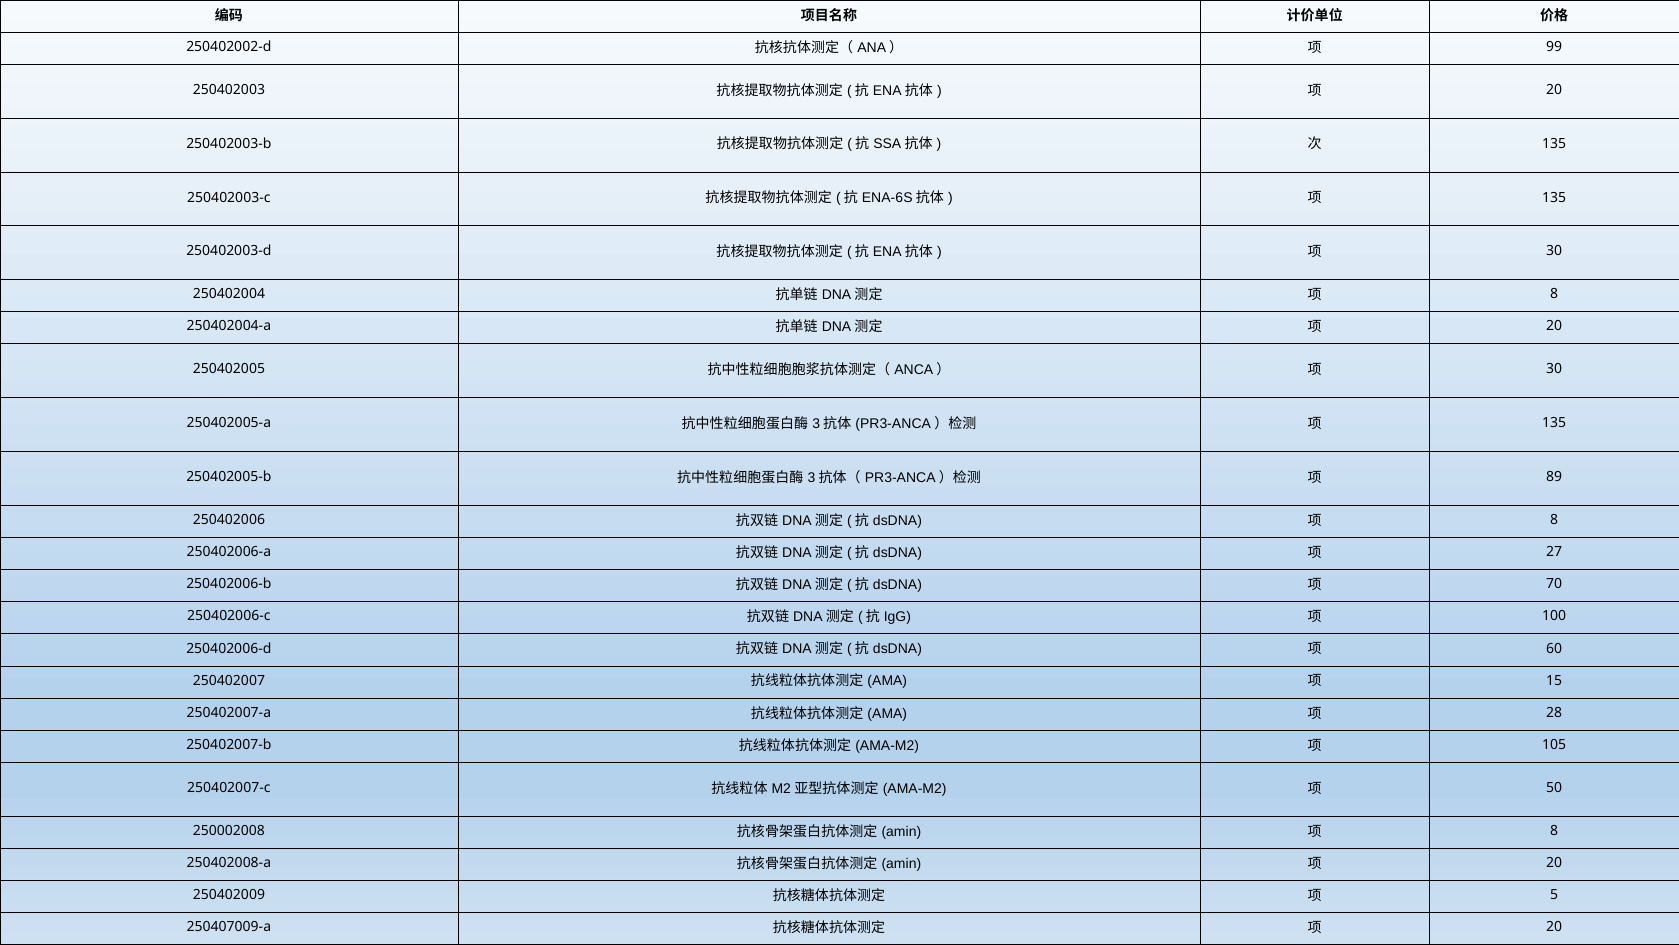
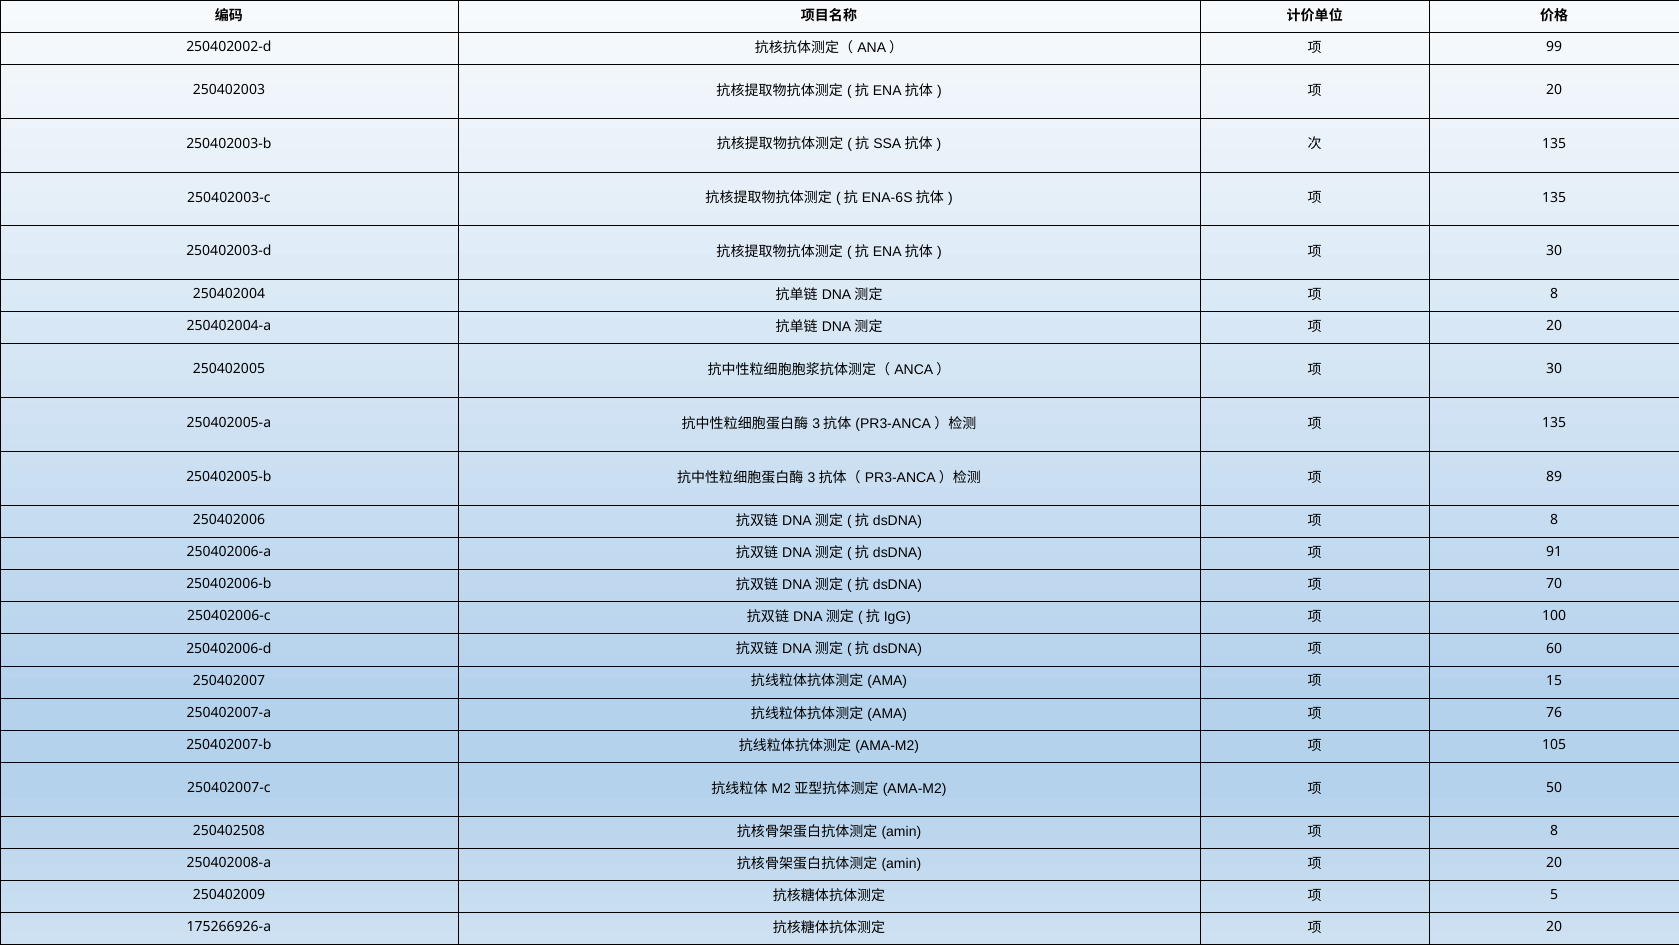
27: 27 -> 91 (1554, 552)
28: 28 -> 76 (1554, 712)
250002008: 250002008 -> 250402508 (229, 830)
250407009-a: 250407009-a -> 175266926-a (229, 926)
